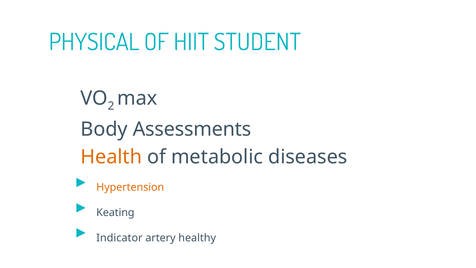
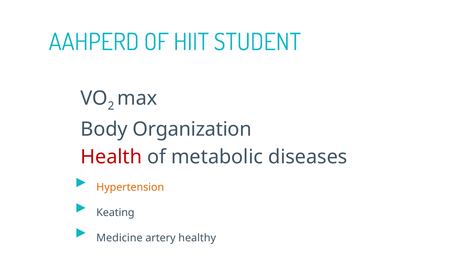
PHYSICAL: PHYSICAL -> AAHPERD (94, 42)
Assessments: Assessments -> Organization (192, 129)
Health colour: orange -> red (111, 157)
Indicator: Indicator -> Medicine (119, 238)
